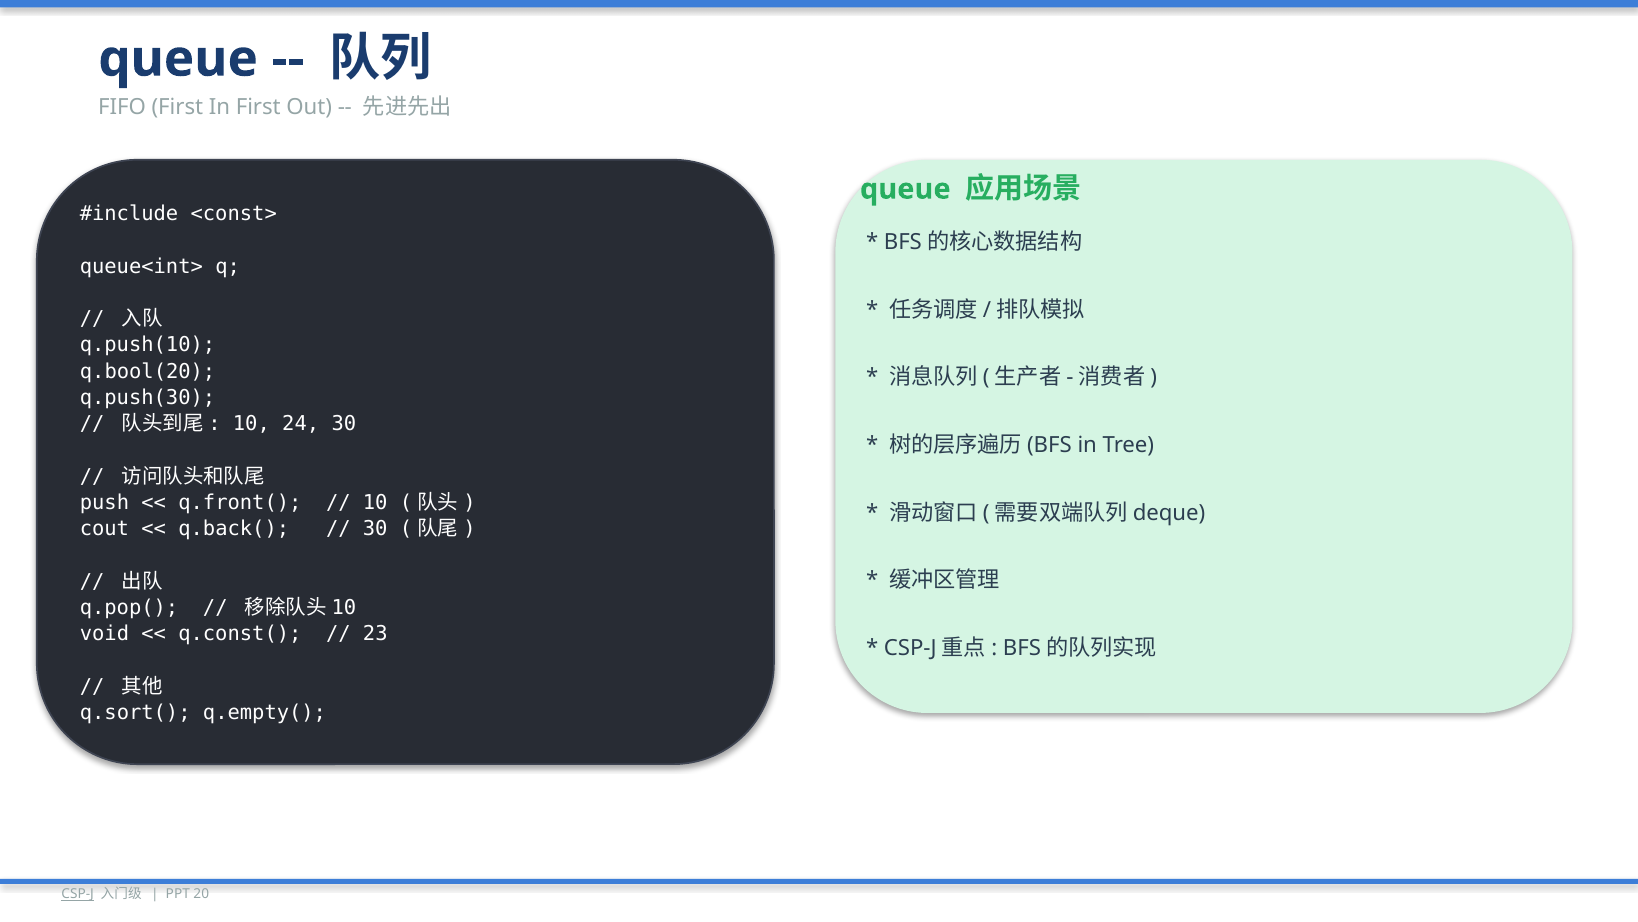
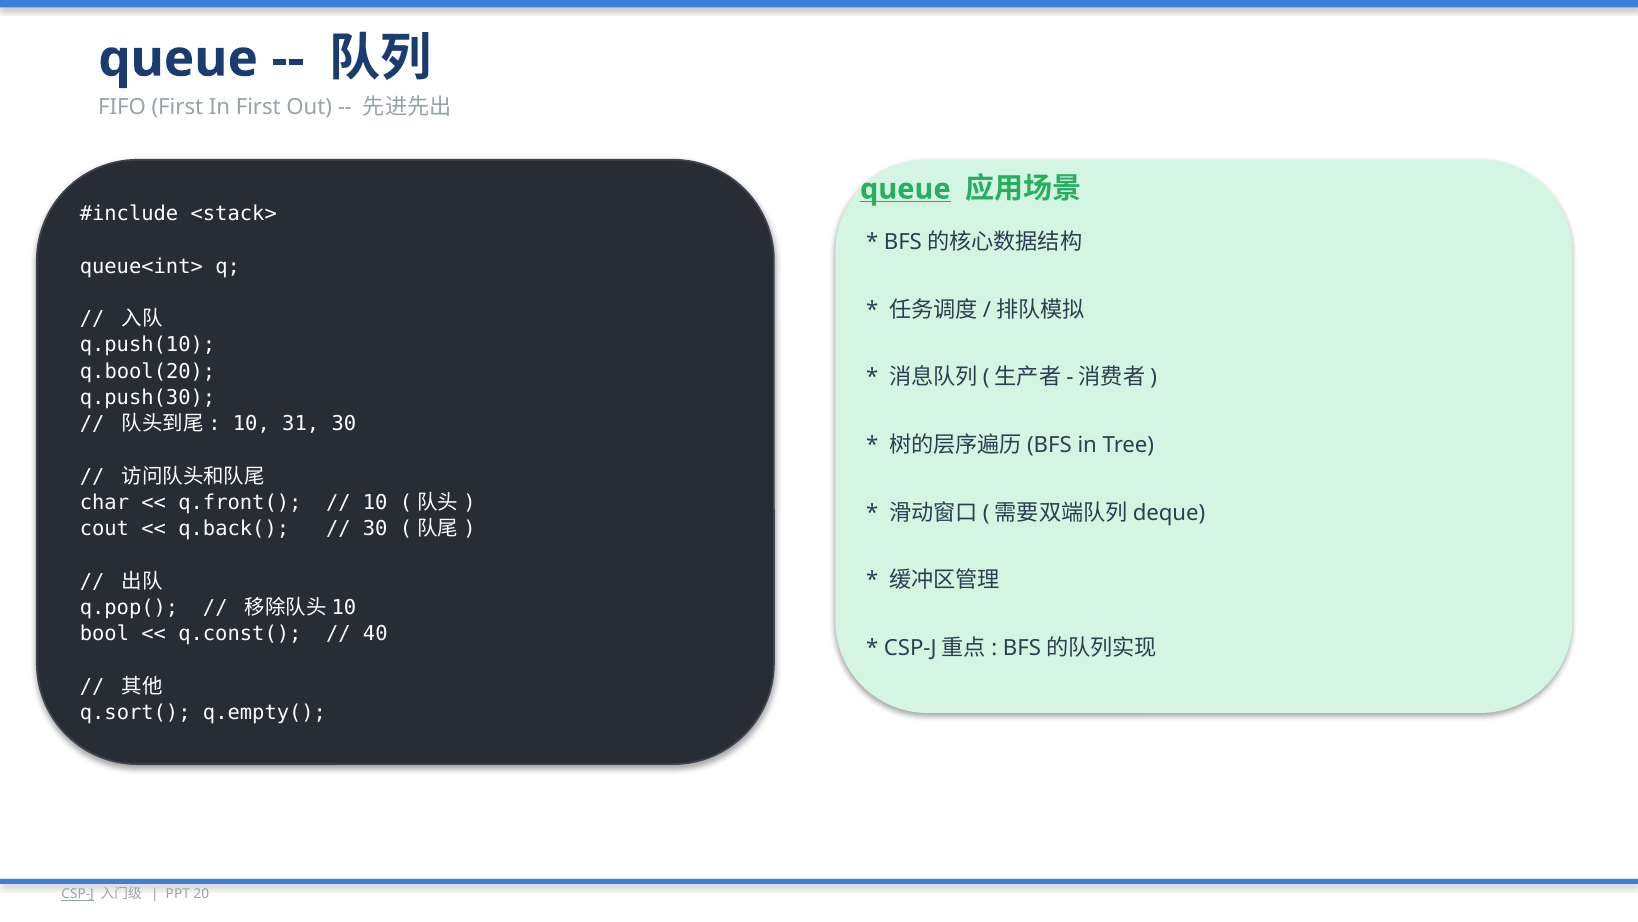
queue underline: none -> present (905, 189)
<const>: <const> -> <stack> (234, 214)
24: 24 -> 31 (301, 424)
push: push -> char (104, 502)
void: void -> bool (104, 634)
23: 23 -> 40 (375, 634)
